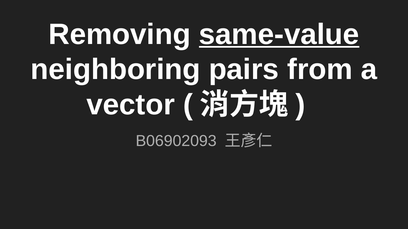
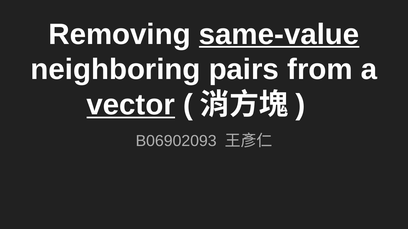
vector underline: none -> present (131, 105)
